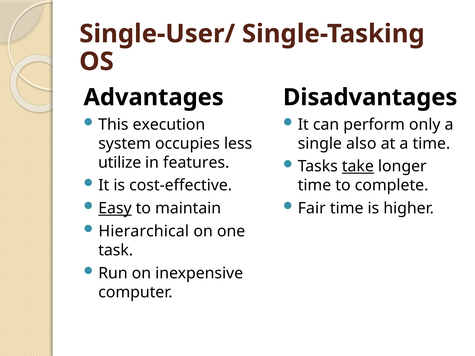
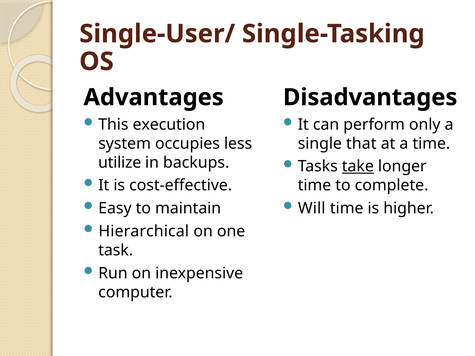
also: also -> that (361, 144)
features: features -> backups (196, 163)
Easy underline: present -> none (115, 209)
Fair: Fair -> Will (312, 209)
